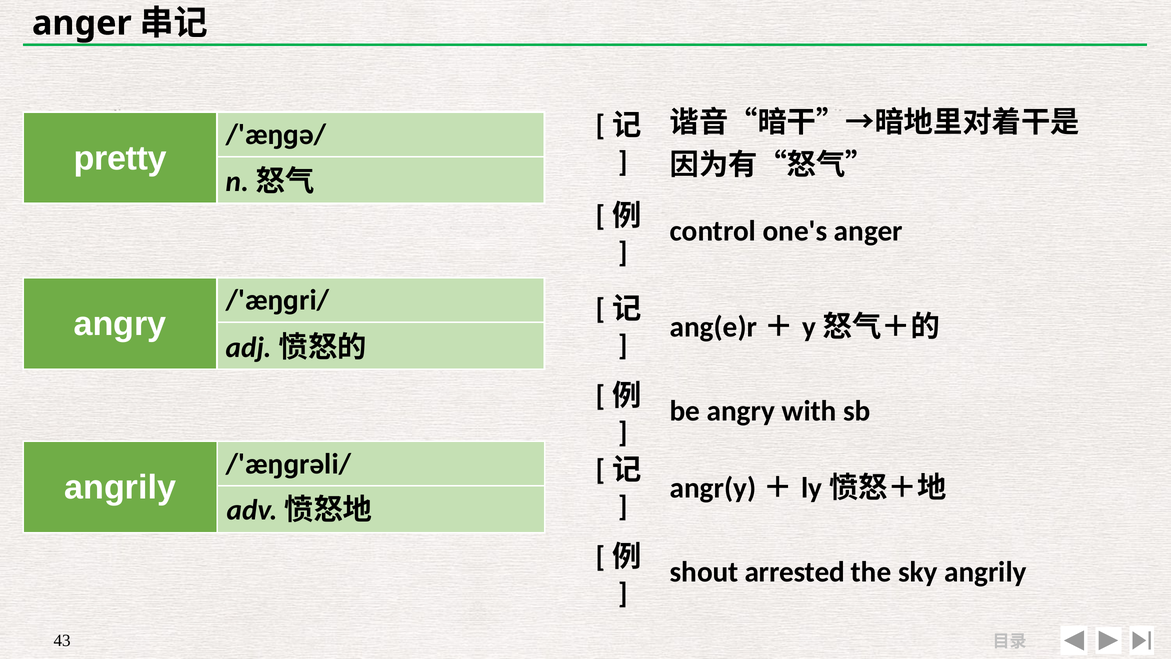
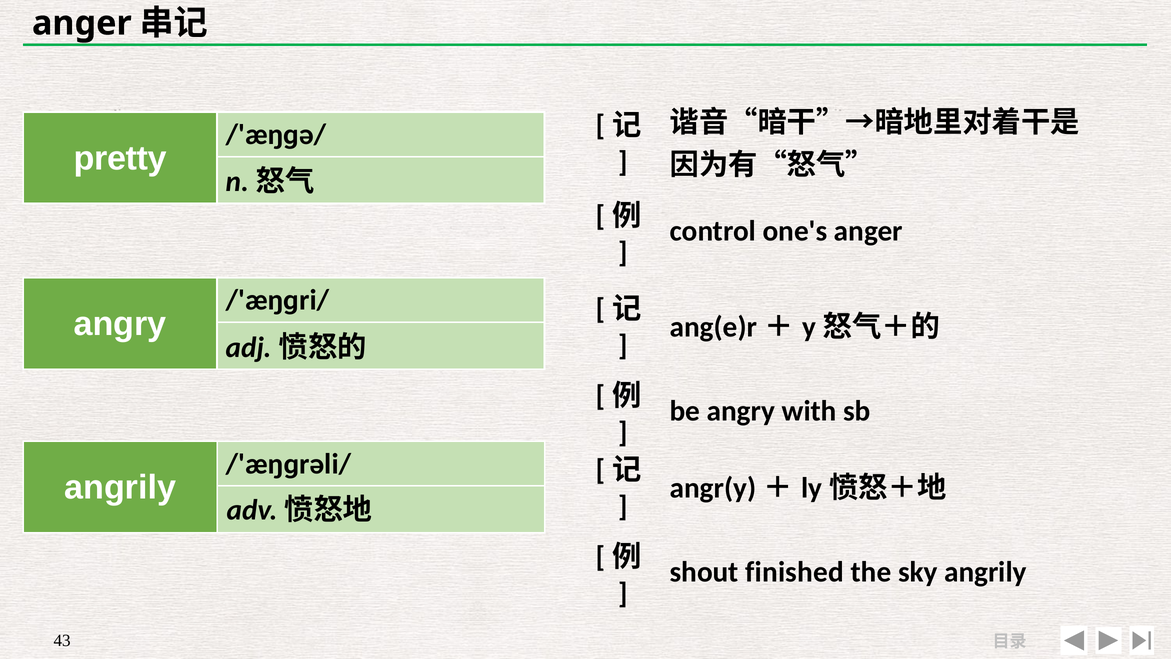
arrested: arrested -> finished (795, 572)
